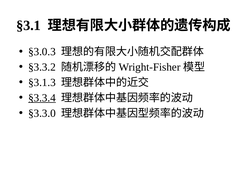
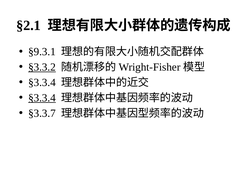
§3.1: §3.1 -> §2.1 (29, 26)
§3.0.3: §3.0.3 -> §9.3.1 (42, 52)
§3.3.2 underline: none -> present (42, 67)
§3.1.3: §3.1.3 -> §3.3.4 (42, 83)
§3.3.0: §3.3.0 -> §3.3.7 (42, 113)
